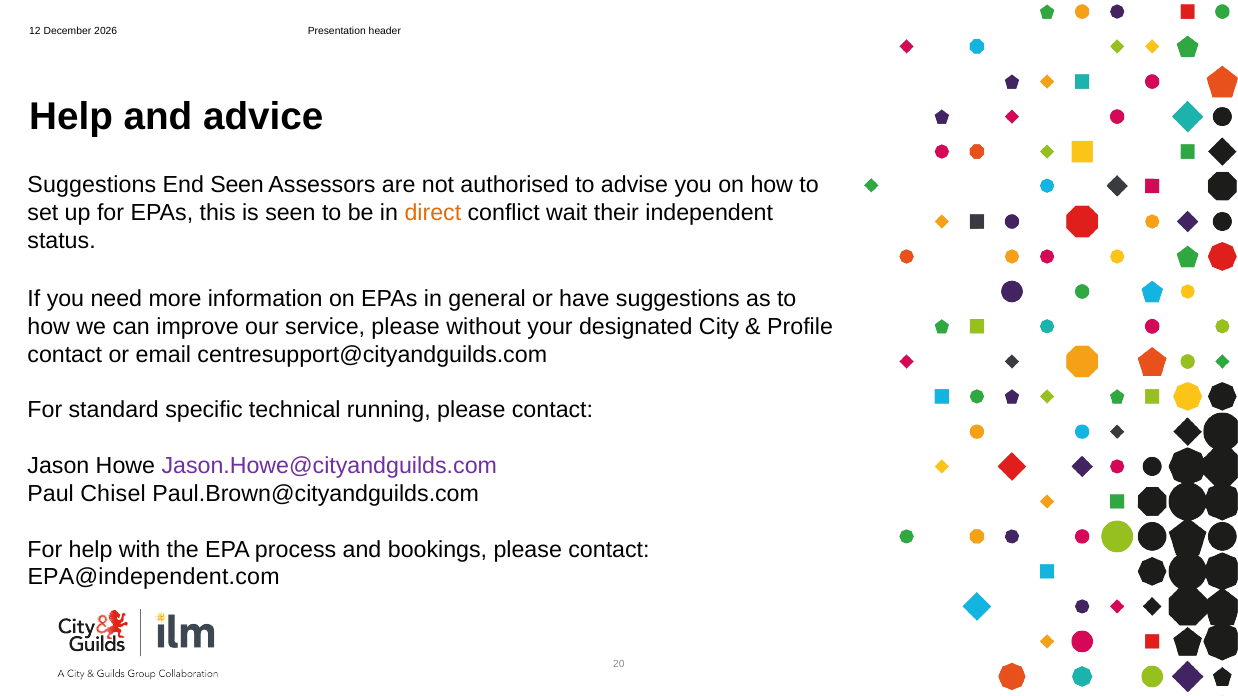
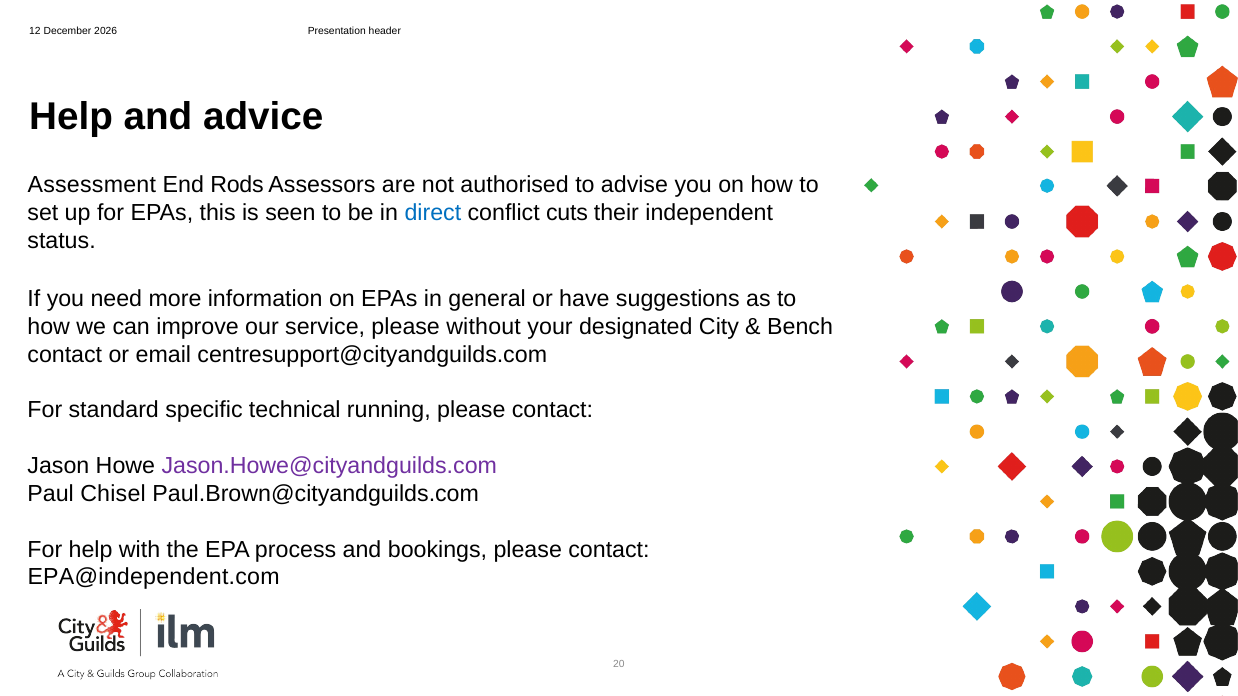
Suggestions: Suggestions -> Assessment (92, 185)
End Seen: Seen -> Rods (237, 185)
direct colour: orange -> blue (433, 213)
wait: wait -> cuts (567, 213)
Profile: Profile -> Bench (800, 327)
